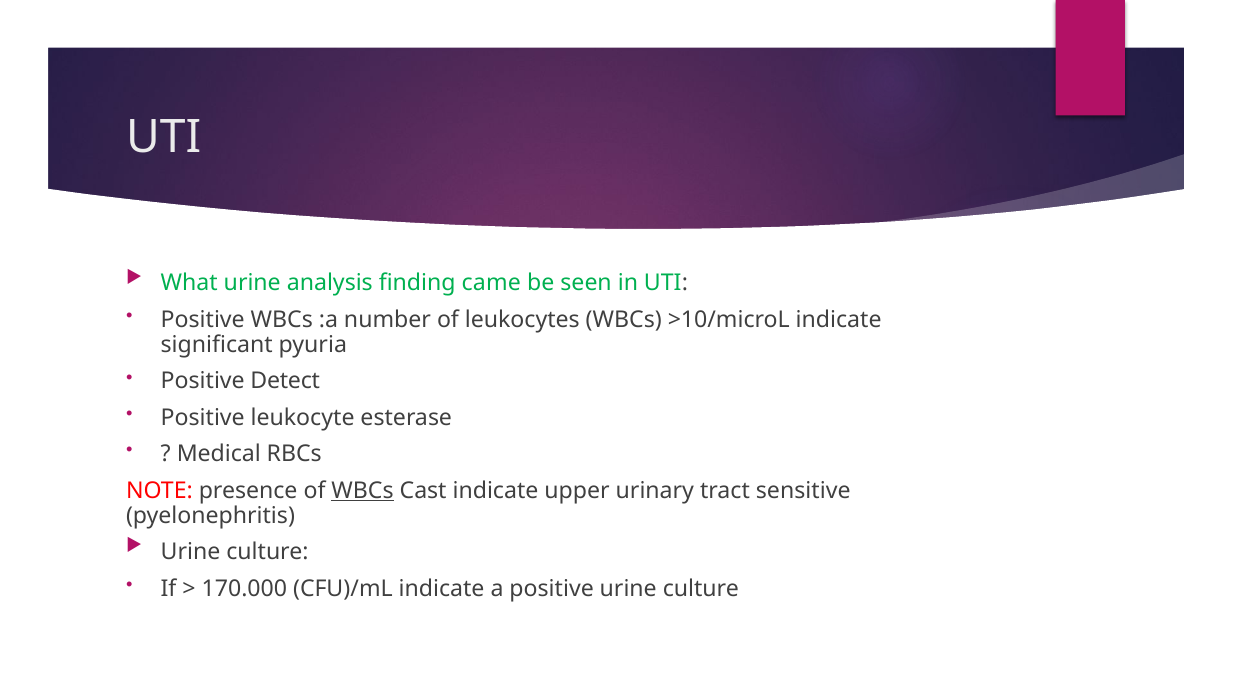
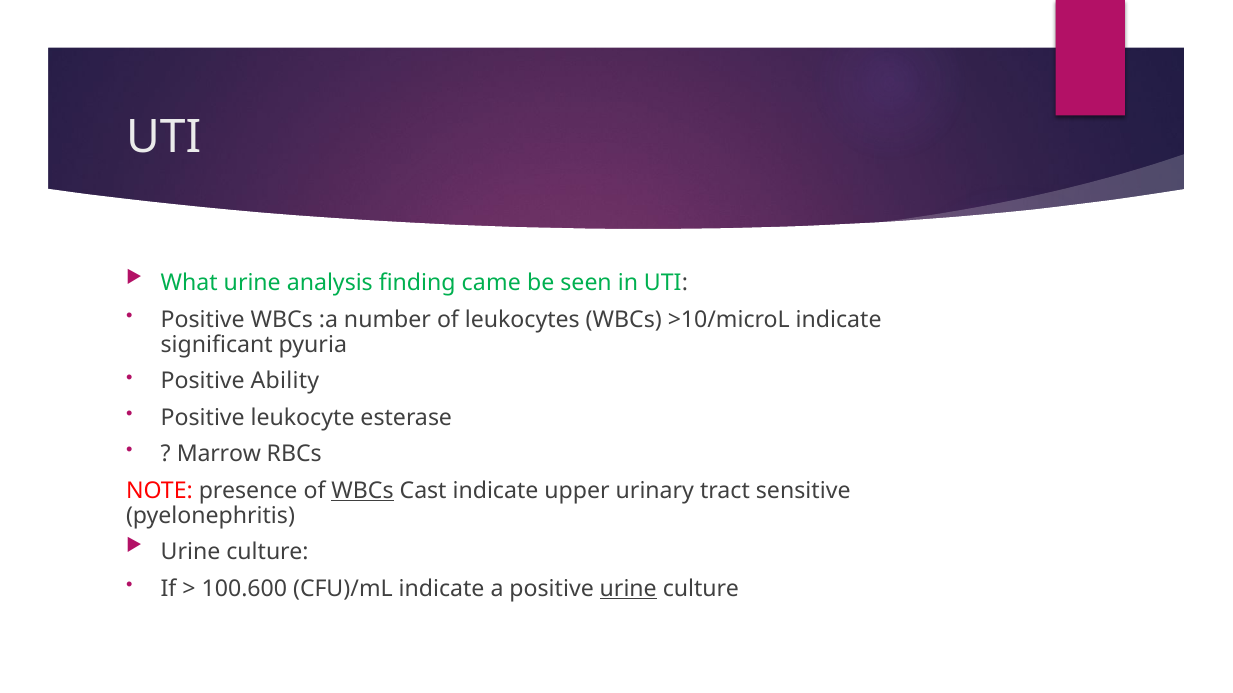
Detect: Detect -> Ability (285, 381)
Medical: Medical -> Marrow (219, 454)
170.000: 170.000 -> 100.600 (244, 589)
urine underline: none -> present (628, 589)
